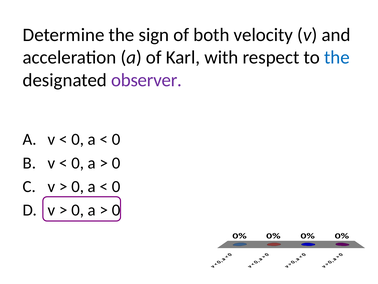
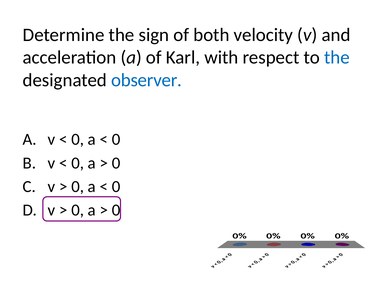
observer colour: purple -> blue (147, 80)
